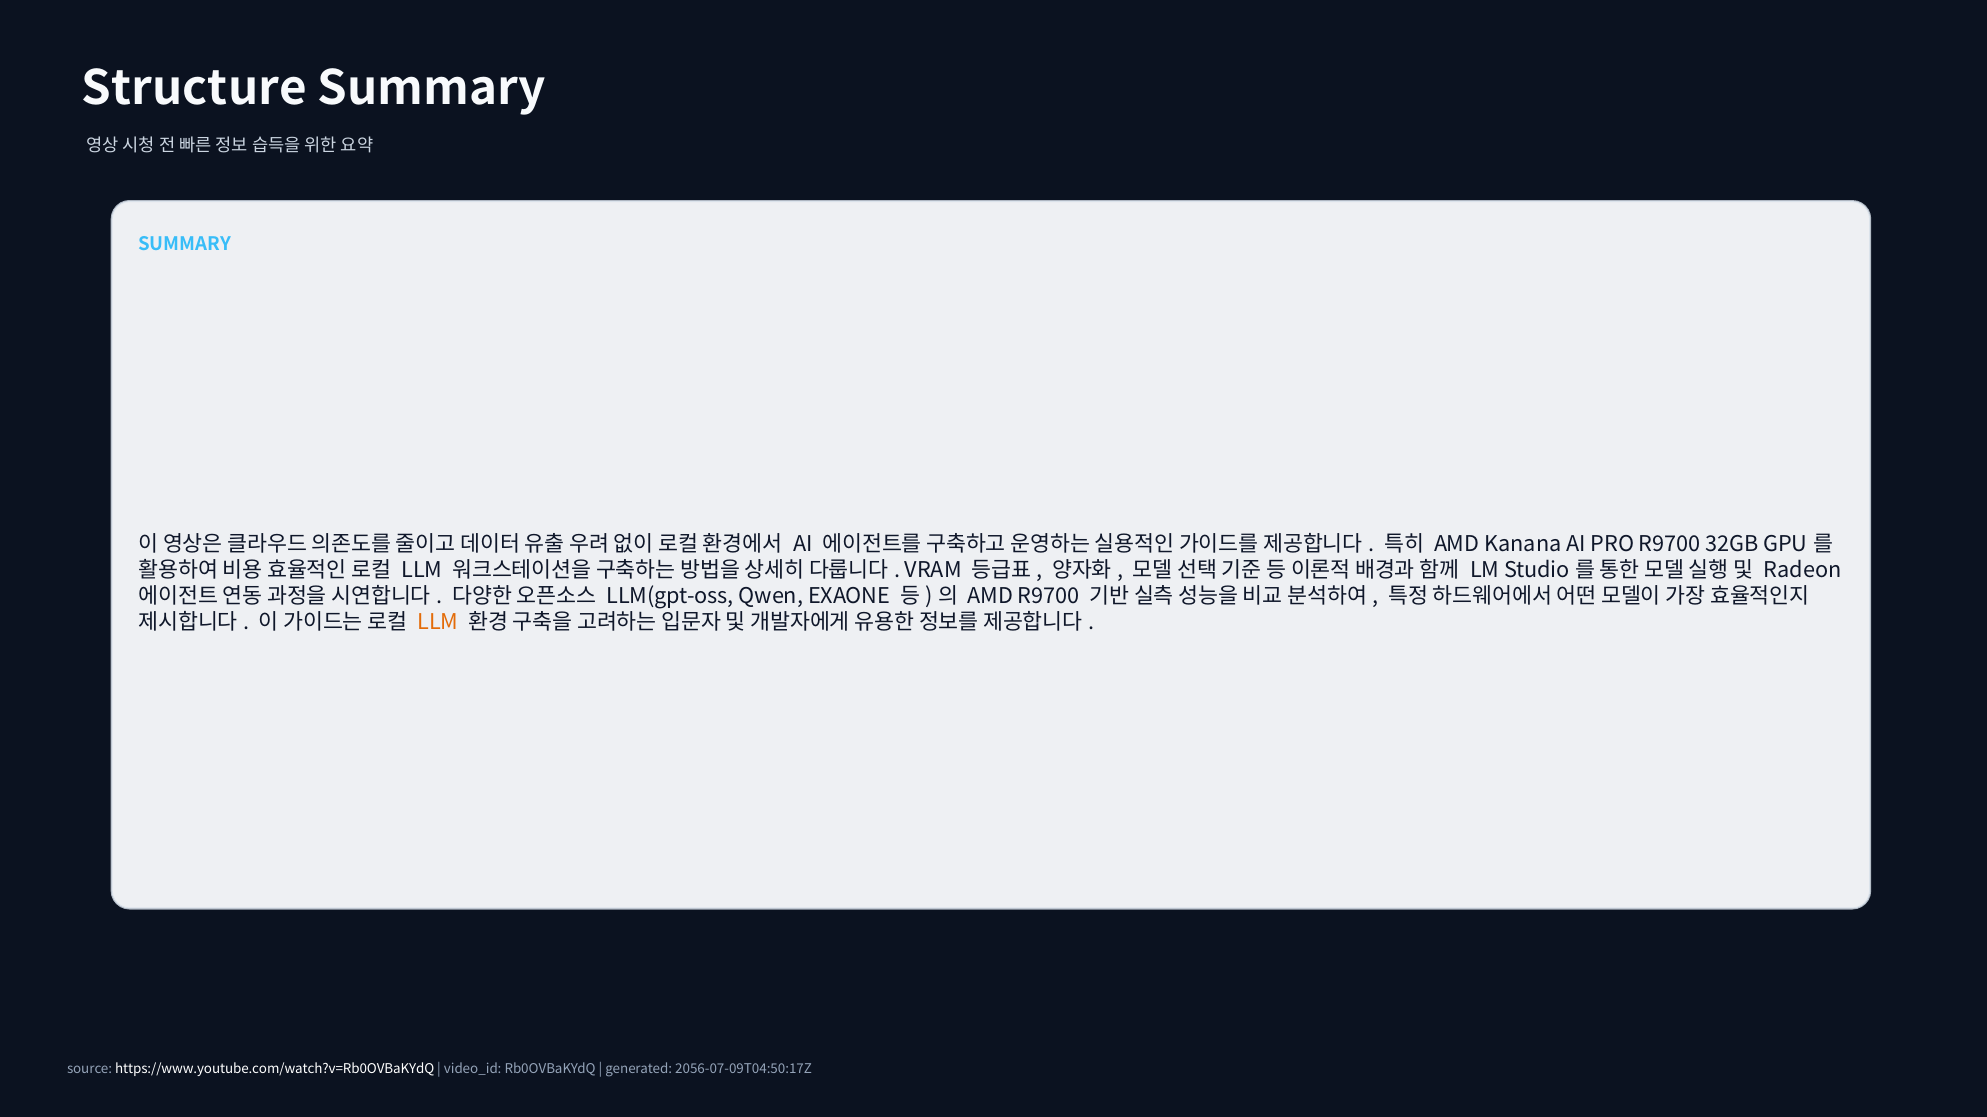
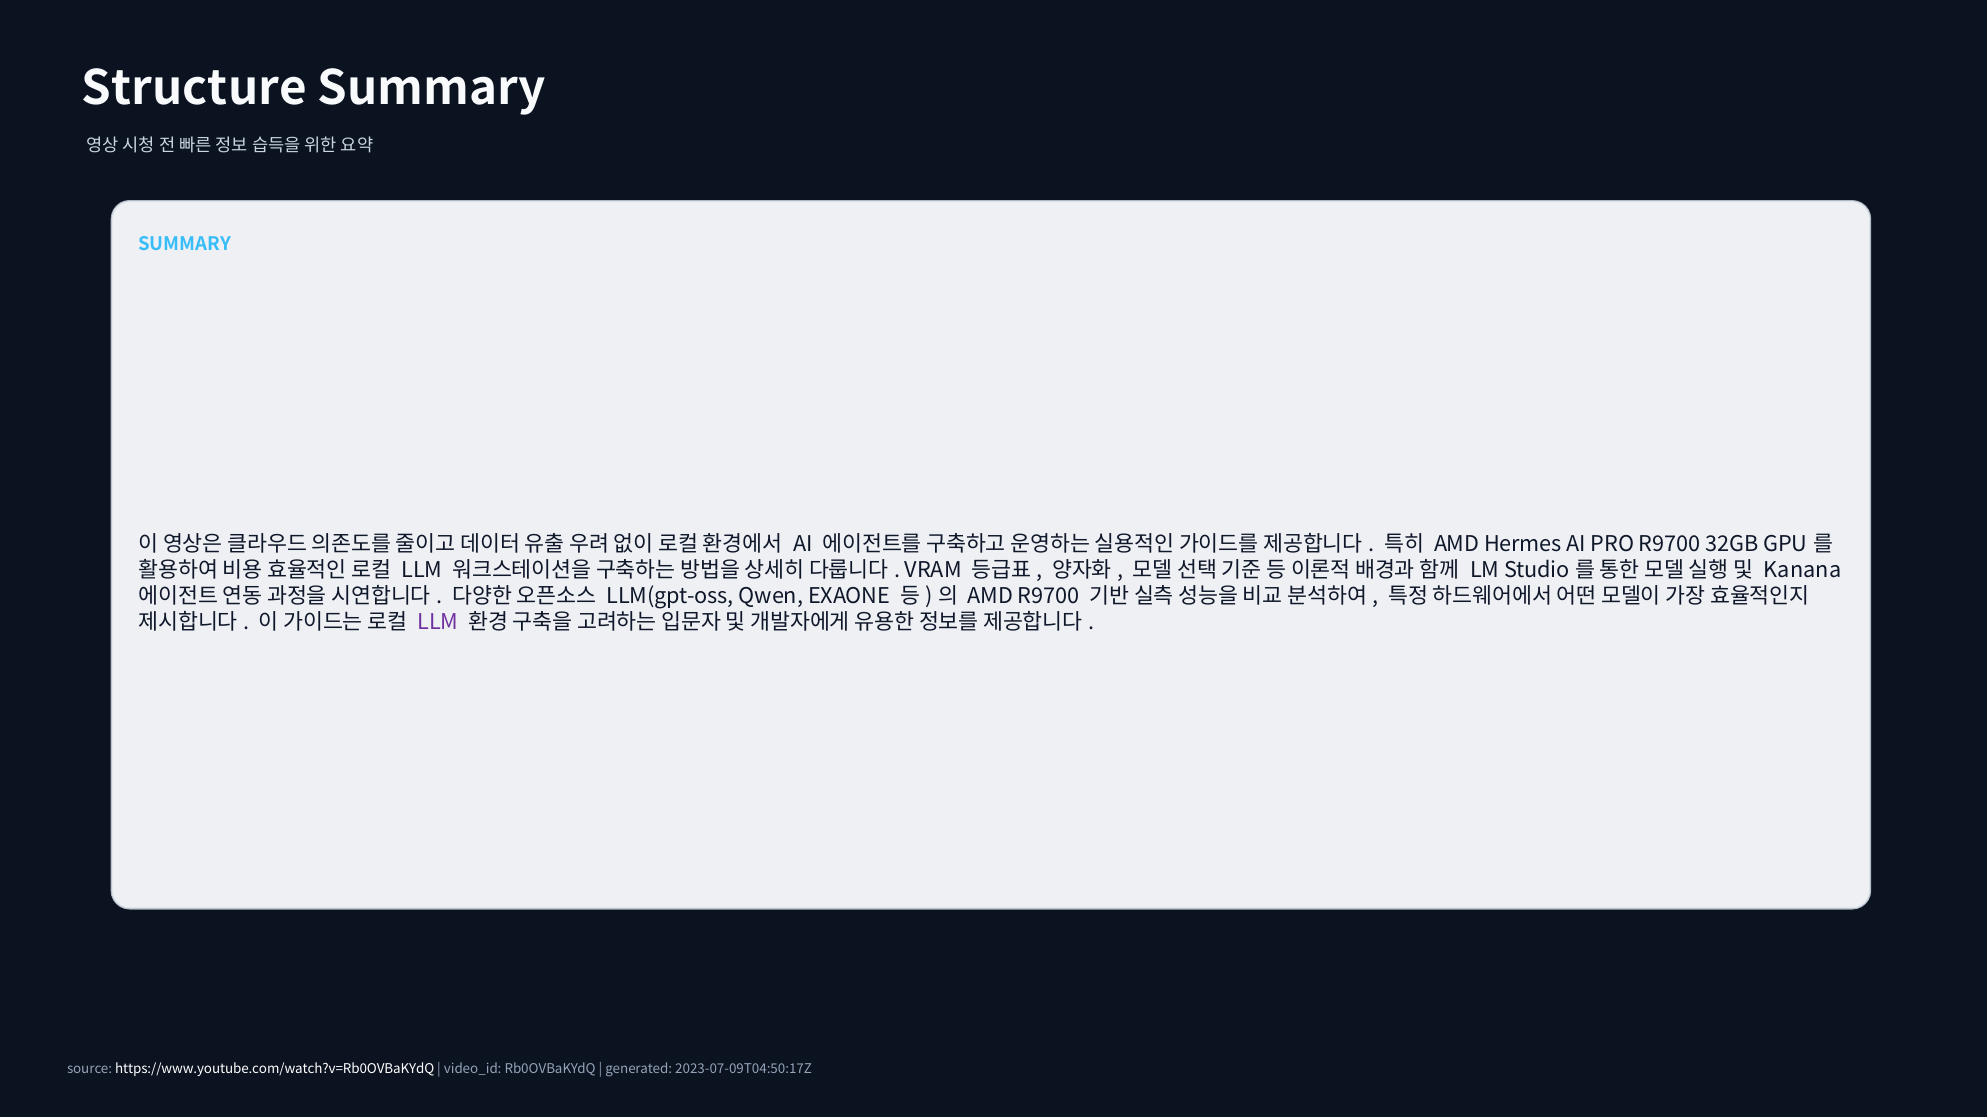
Kanana: Kanana -> Hermes (1523, 544)
Radeon: Radeon -> Kanana (1803, 570)
LLM colour: orange -> purple (438, 622)
2056-07-09T04:50:17Z: 2056-07-09T04:50:17Z -> 2023-07-09T04:50:17Z (744, 1070)
